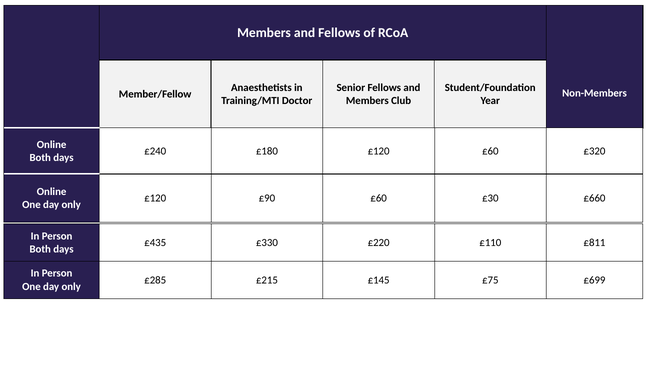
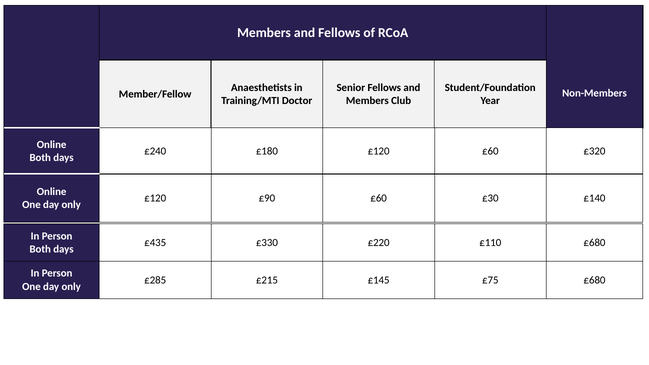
£660: £660 -> £140 (595, 198)
£110 £811: £811 -> £680 (595, 243)
£75 £699: £699 -> £680 (595, 280)
